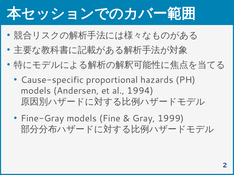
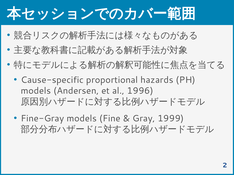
1994: 1994 -> 1996 (140, 91)
